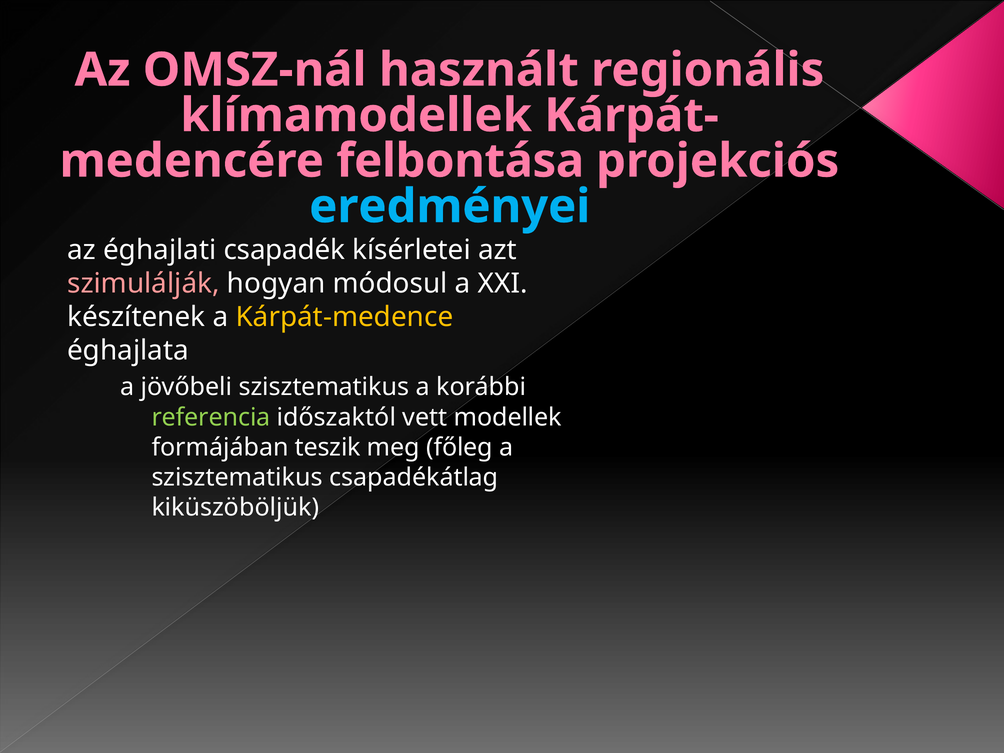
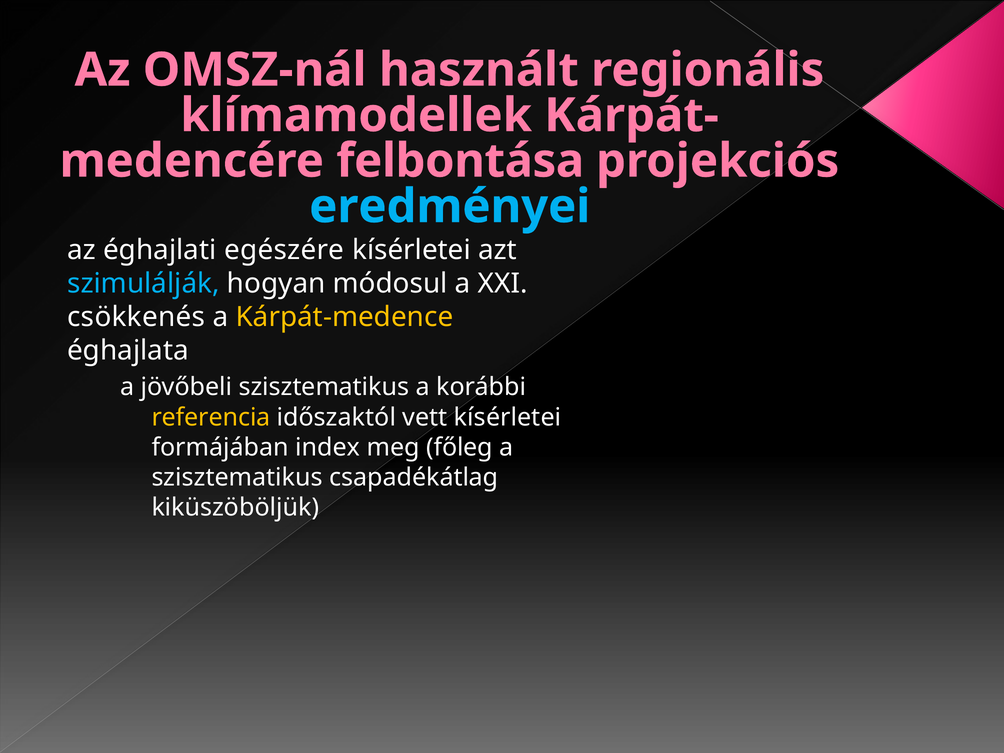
csapadék: csapadék -> egészére (284, 250)
szimulálják colour: pink -> light blue (143, 283)
készítenek: készítenek -> csökkenés (136, 317)
referencia colour: light green -> yellow (211, 417)
vett modellek: modellek -> kísérletei (508, 417)
teszik: teszik -> index (328, 447)
